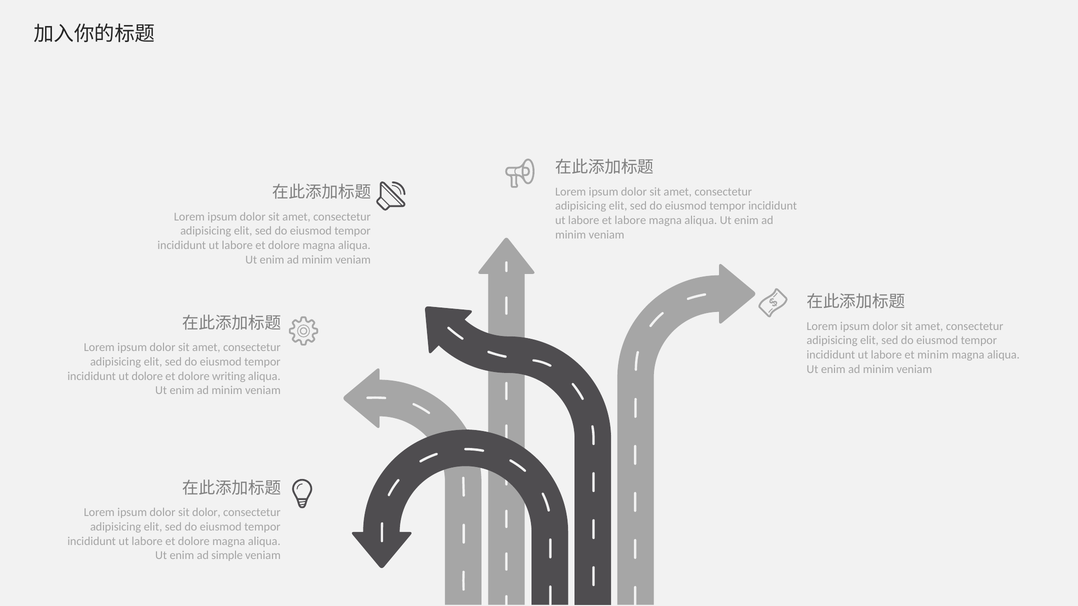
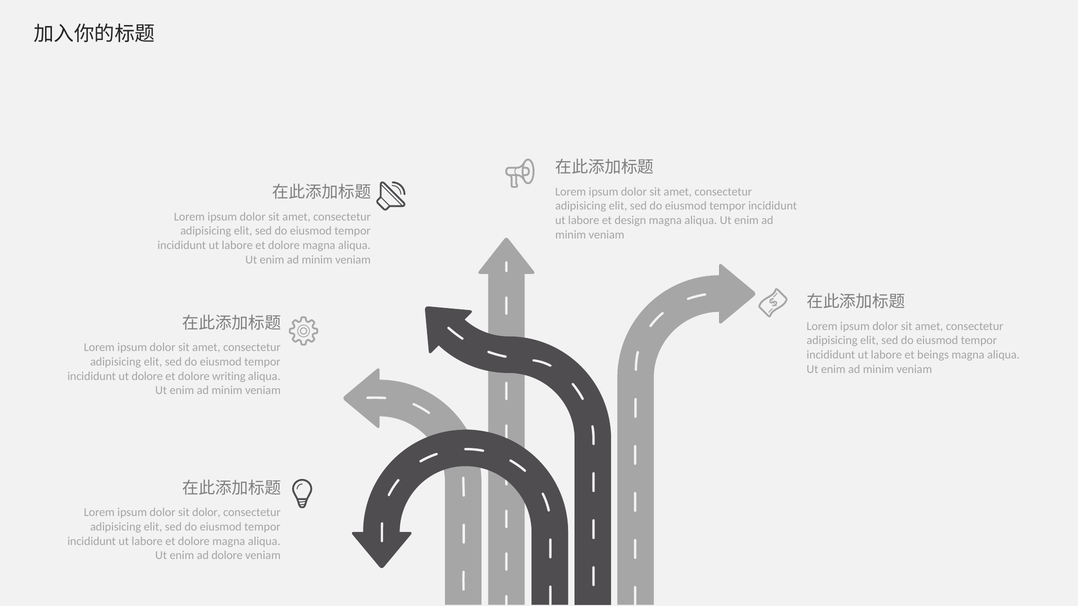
et labore: labore -> design (630, 220)
et minim: minim -> beings (933, 355)
ad simple: simple -> dolore (227, 556)
